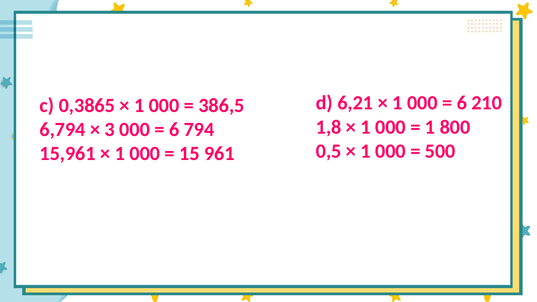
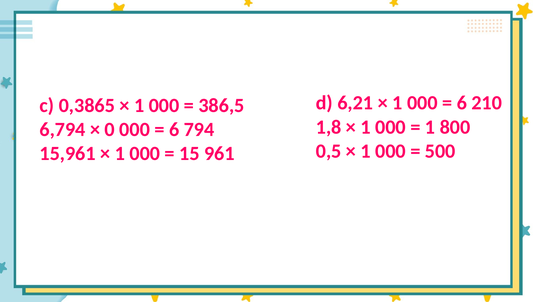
3: 3 -> 0 (110, 130)
